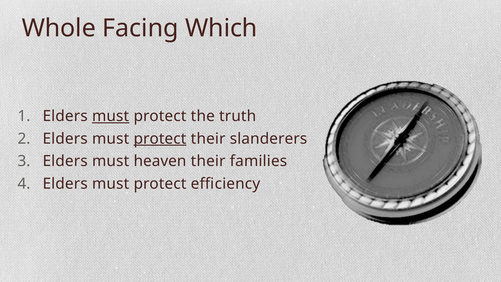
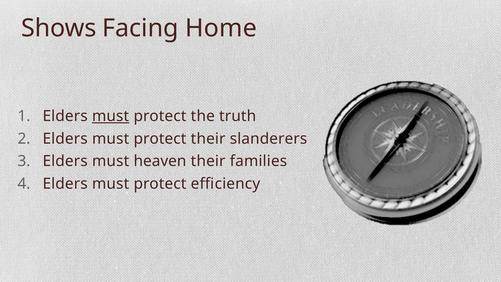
Whole: Whole -> Shows (59, 28)
Which: Which -> Home (221, 28)
protect underline: present -> none (160, 139)
